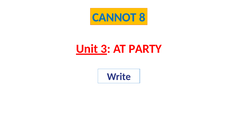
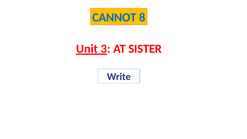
PARTY: PARTY -> SISTER (145, 49)
